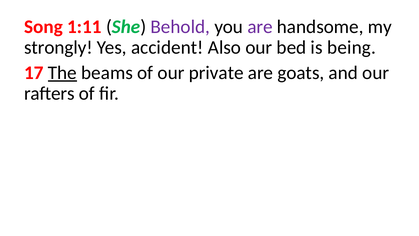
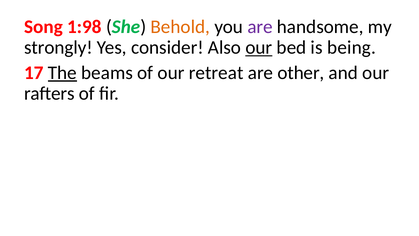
1:11: 1:11 -> 1:98 (84, 27)
Behold colour: purple -> orange (180, 27)
accident: accident -> consider (167, 48)
our underline: none -> present (259, 48)
private: private -> retreat (216, 73)
goats: goats -> other (301, 73)
